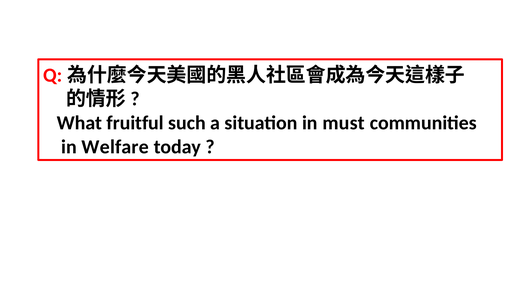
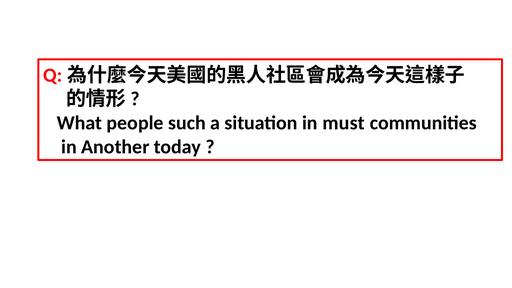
fruitful: fruitful -> people (135, 123)
Welfare: Welfare -> Another (115, 147)
